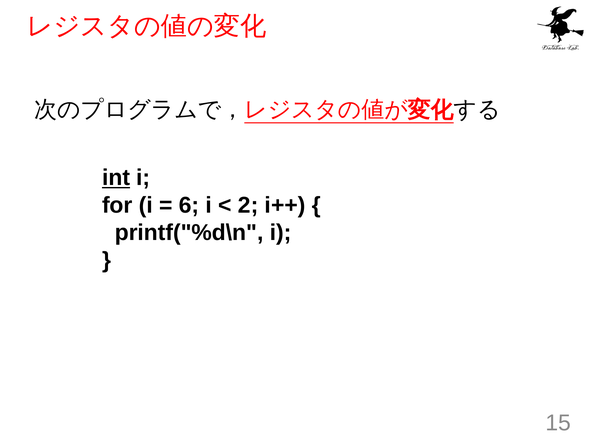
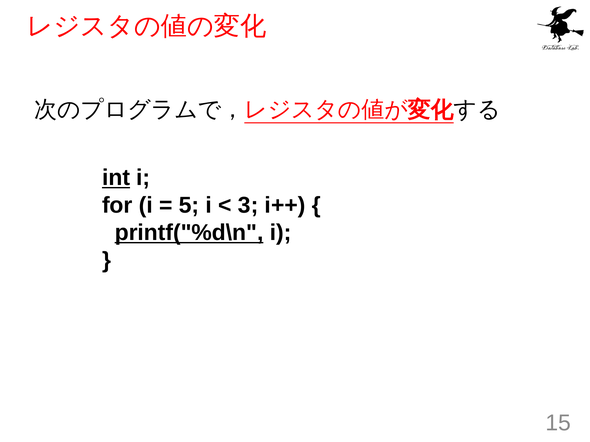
6: 6 -> 5 (189, 205)
2: 2 -> 3 (248, 205)
printf("%d\n underline: none -> present (189, 233)
